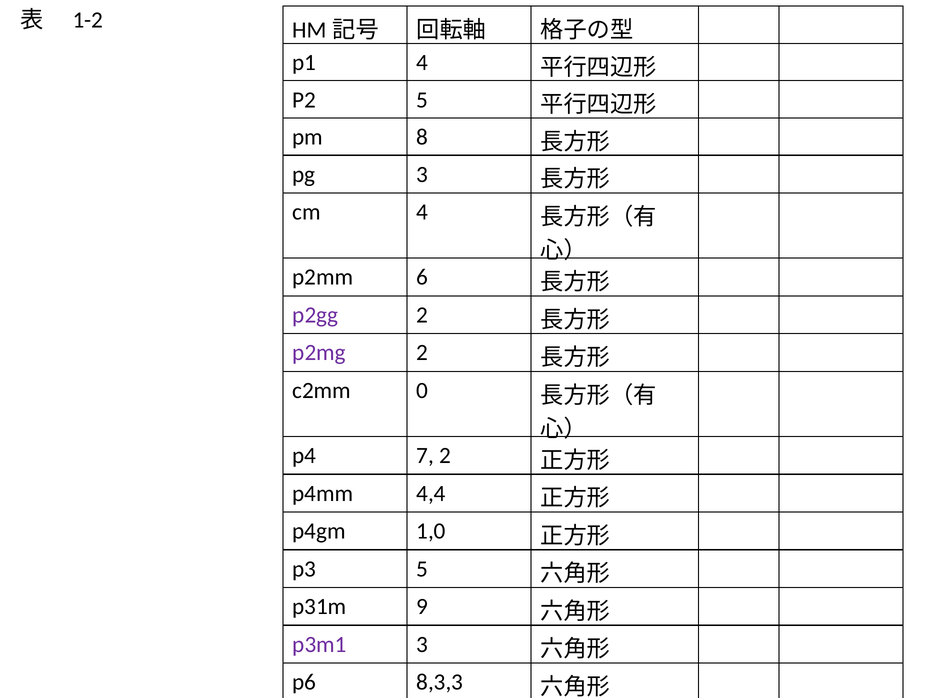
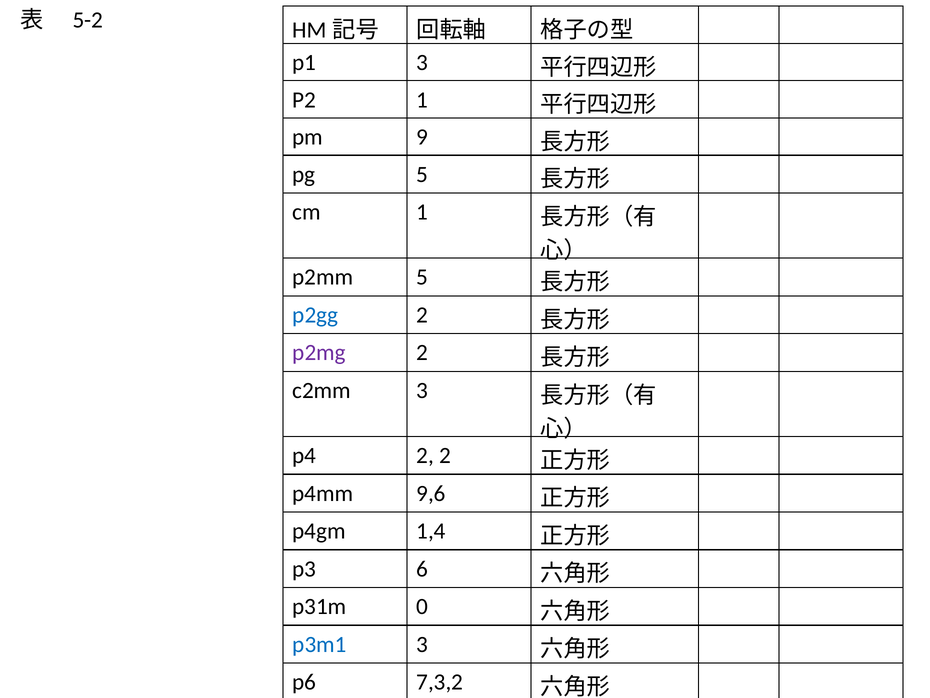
1-2: 1-2 -> 5-2 (88, 20)
p1 4: 4 -> 3 (422, 63)
P2 5: 5 -> 1 (422, 100)
8: 8 -> 9 (422, 137)
pg 3: 3 -> 5 (422, 174)
cm 4: 4 -> 1 (422, 212)
p2mm 6: 6 -> 5 (422, 277)
p2gg colour: purple -> blue (315, 315)
c2mm 0: 0 -> 3 (422, 390)
p4 7: 7 -> 2 (425, 455)
4,4: 4,4 -> 9,6 (431, 493)
1,0: 1,0 -> 1,4 (431, 531)
p3 5: 5 -> 6 (422, 568)
9: 9 -> 0 (422, 606)
p3m1 colour: purple -> blue (319, 644)
8,3,3: 8,3,3 -> 7,3,2 (440, 682)
